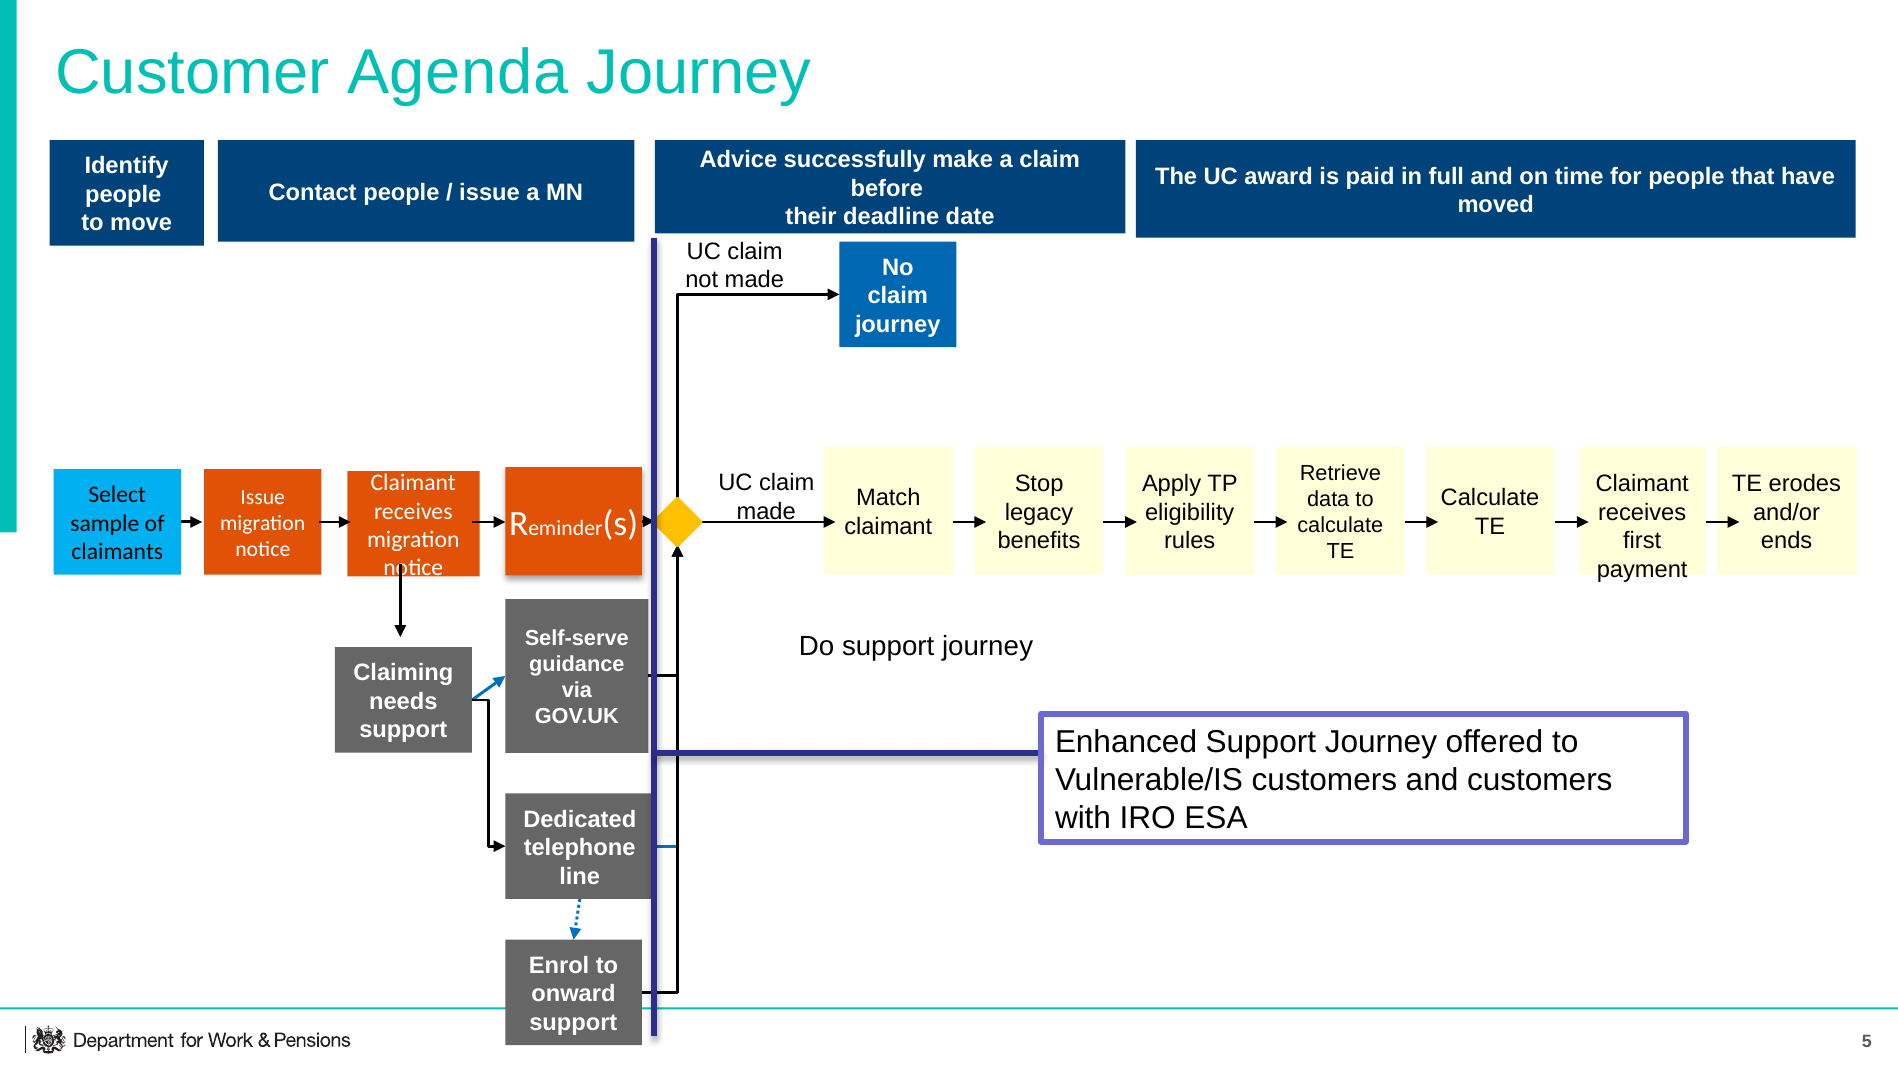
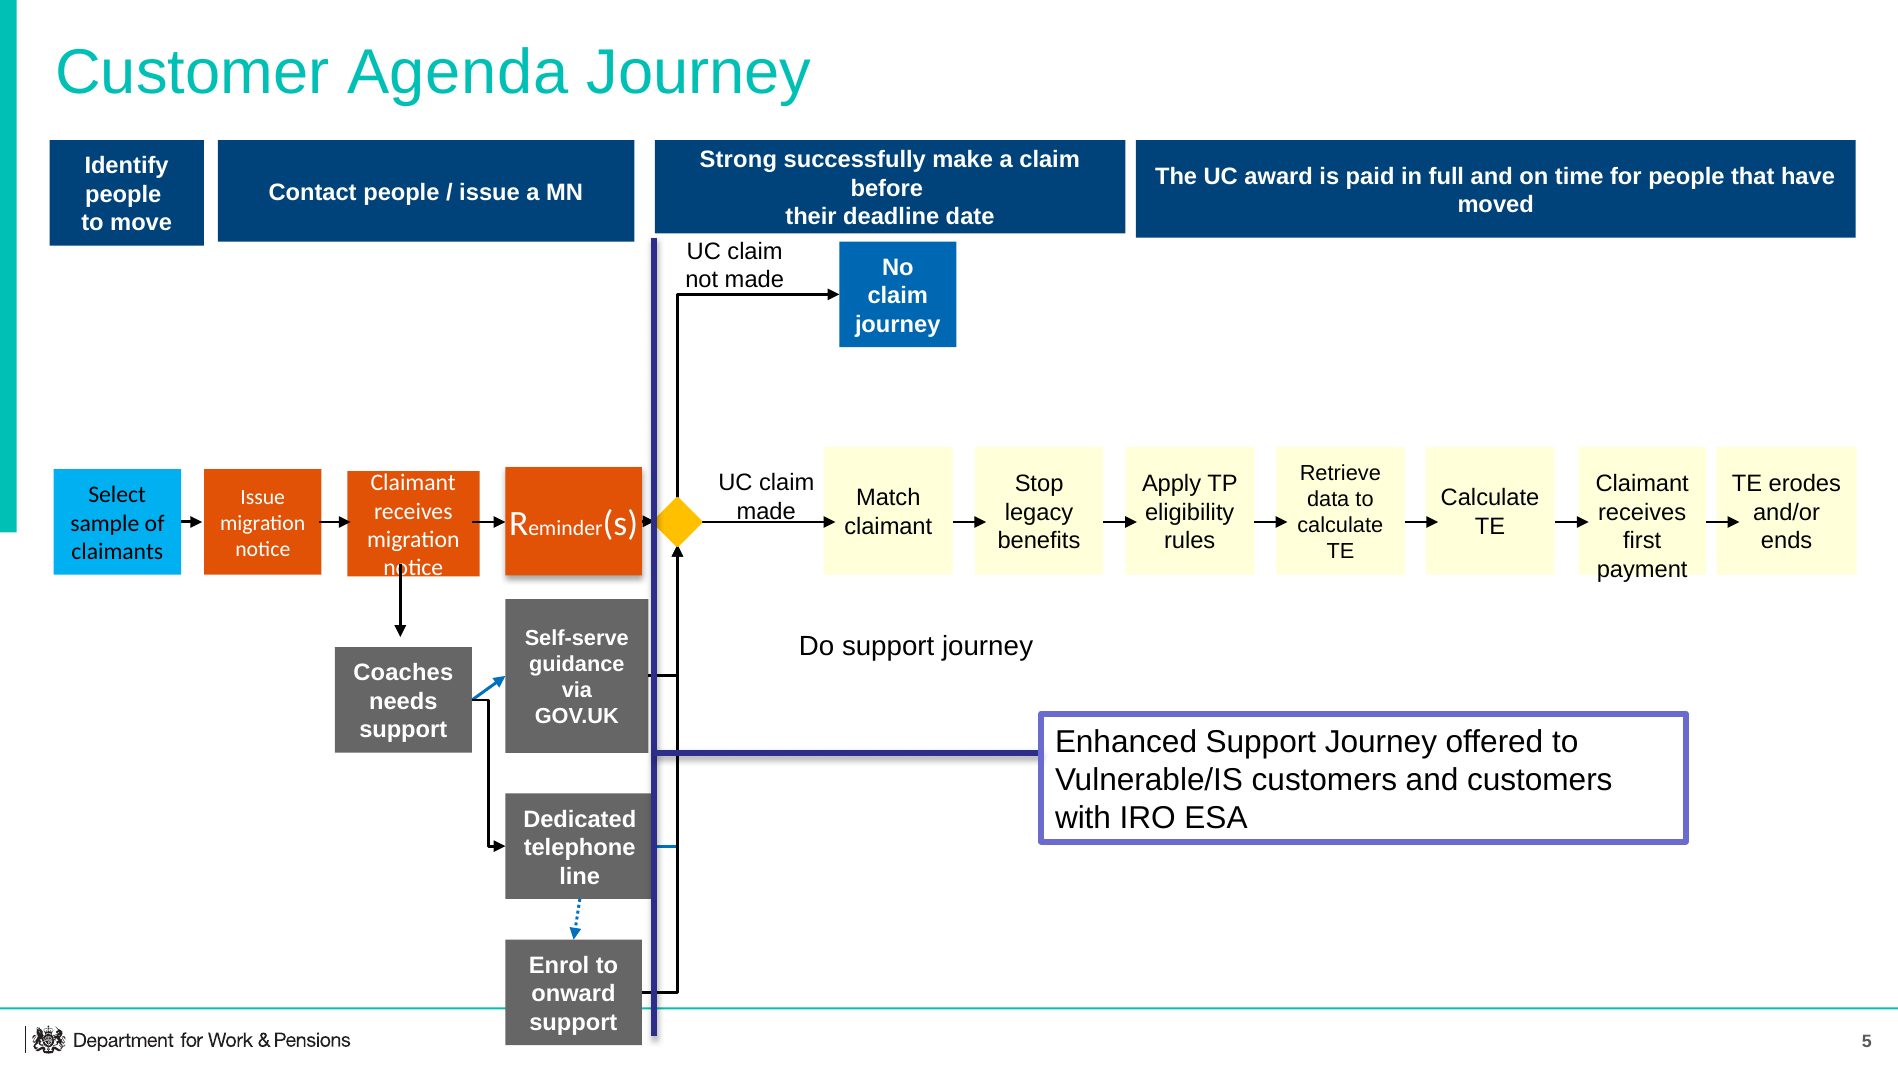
Advice: Advice -> Strong (738, 160)
Claiming: Claiming -> Coaches (403, 673)
